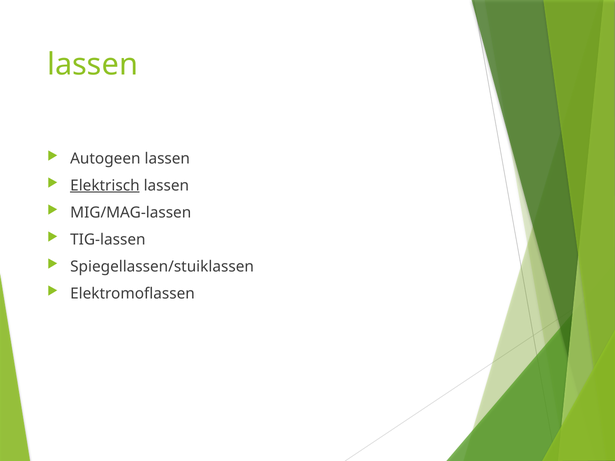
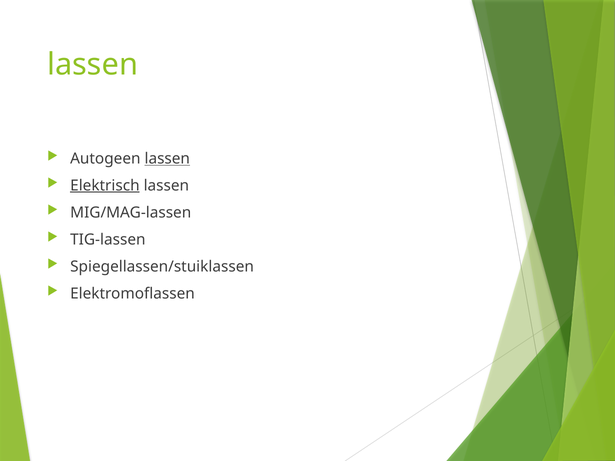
lassen underline: none -> present (167, 159)
